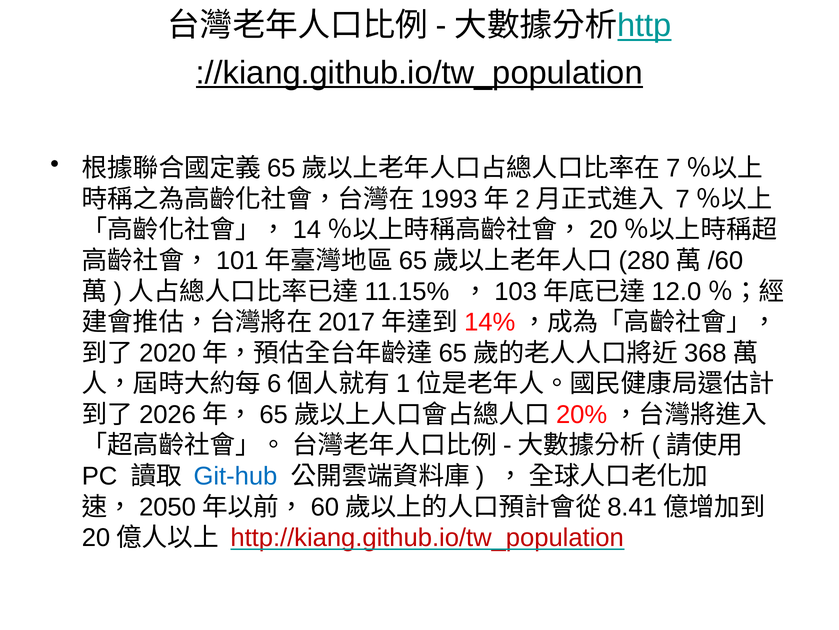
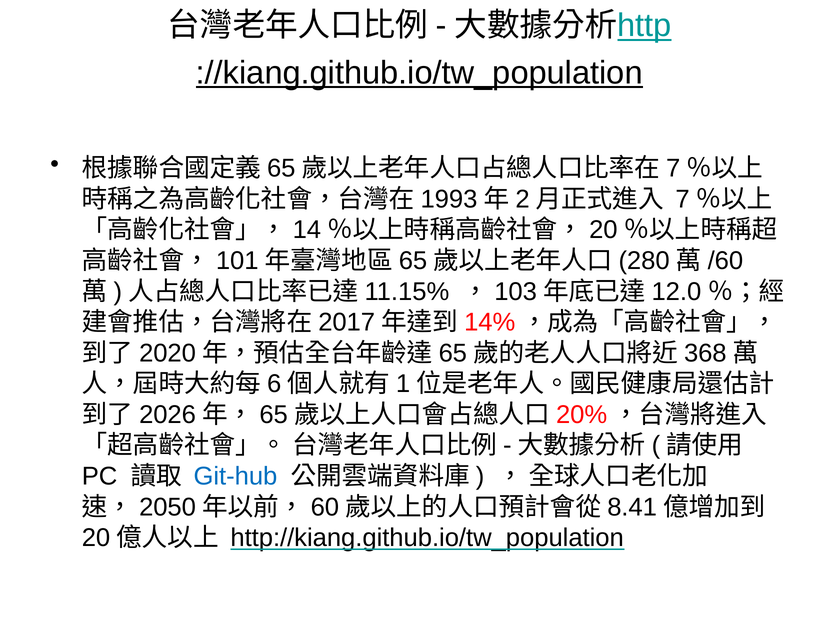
http://kiang.github.io/tw_population colour: red -> black (427, 537)
